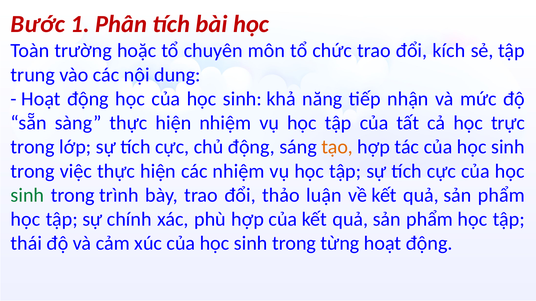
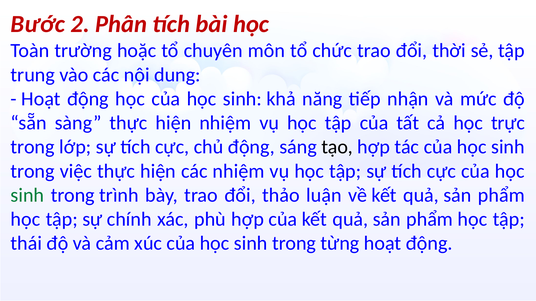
1: 1 -> 2 (80, 24)
kích: kích -> thời (449, 51)
tạo colour: orange -> black (337, 147)
